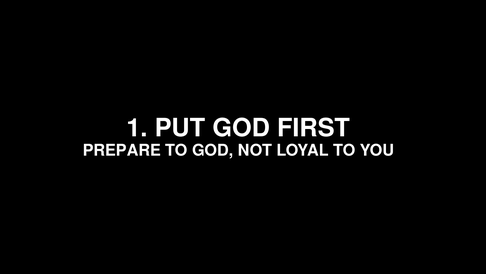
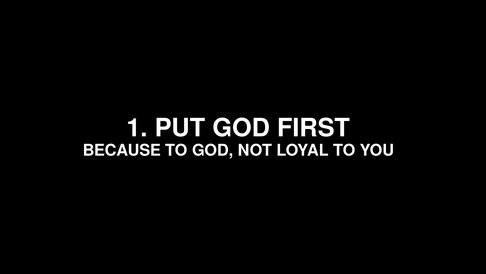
PREPARE: PREPARE -> BECAUSE (122, 150)
